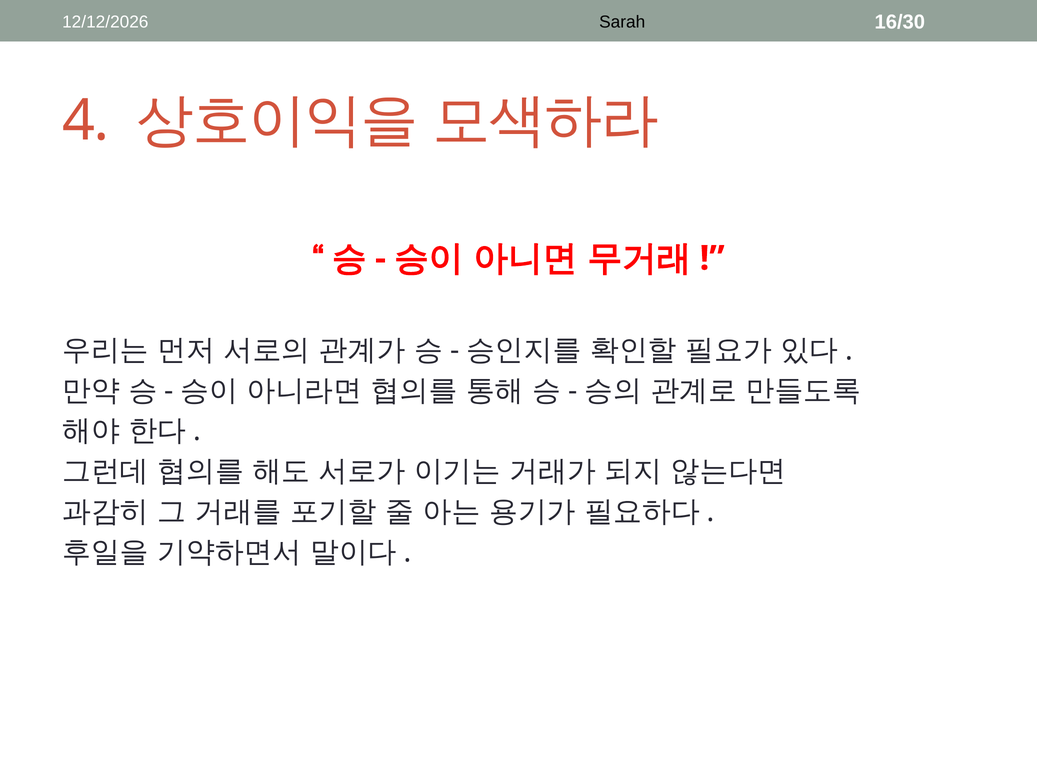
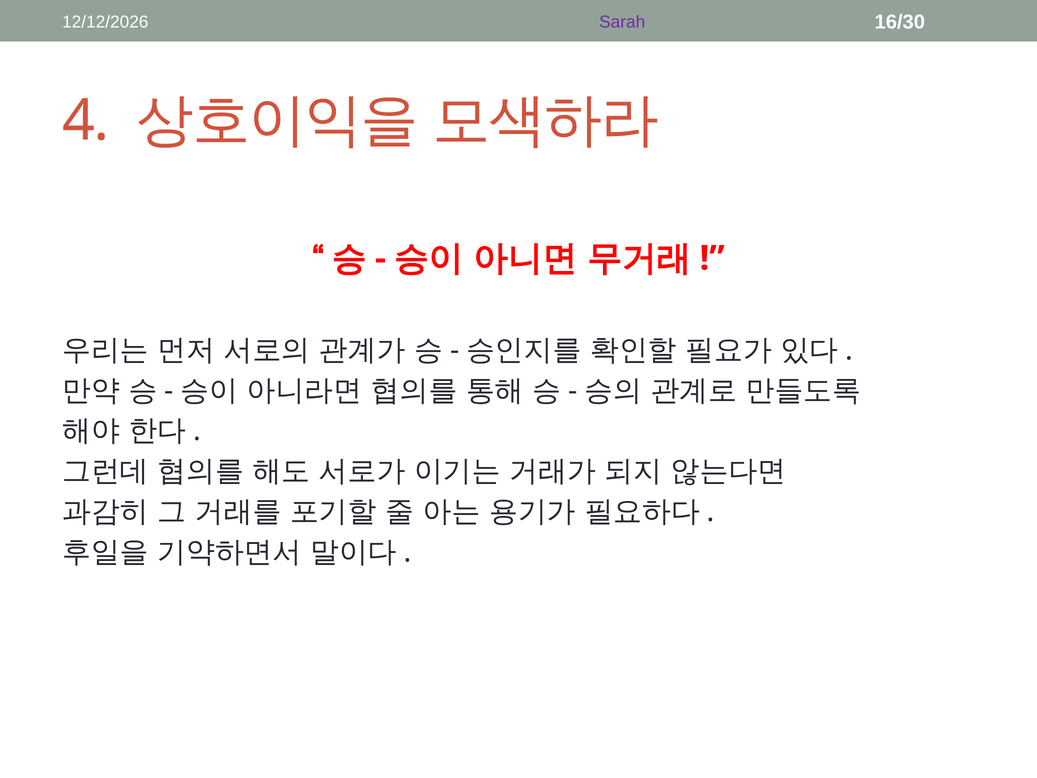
Sarah colour: black -> purple (622, 22)
